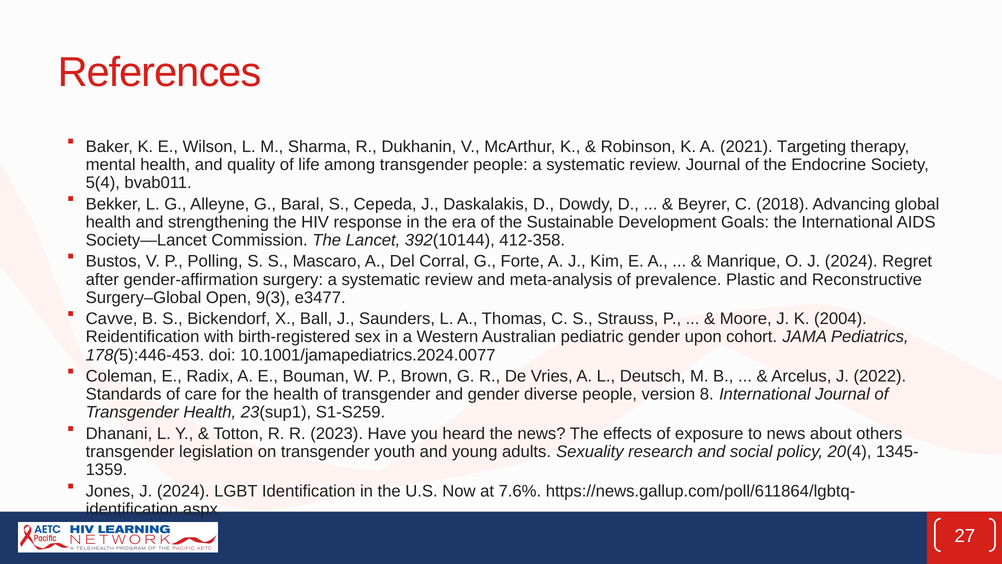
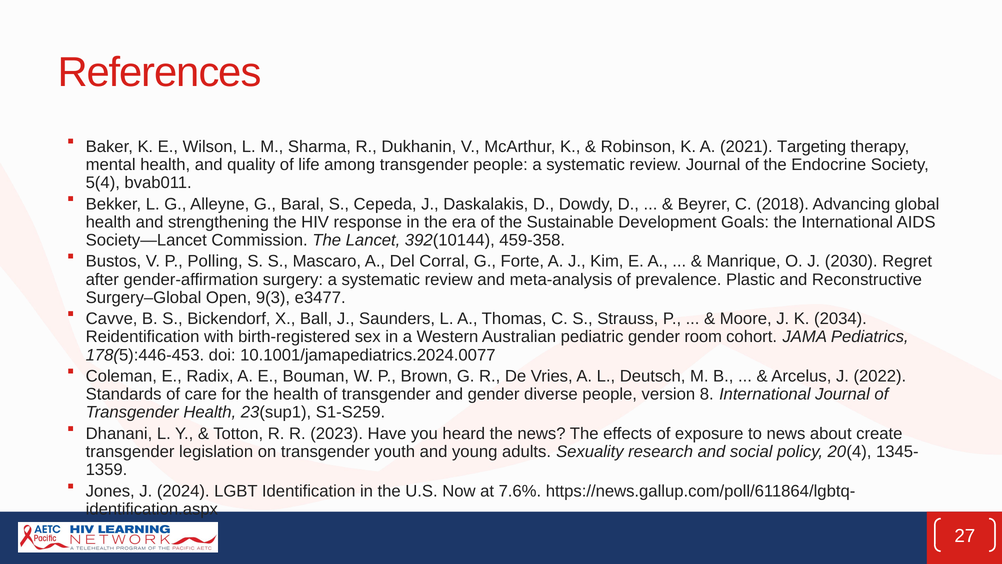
412-358: 412-358 -> 459-358 (532, 240)
O J 2024: 2024 -> 2030 (851, 261)
2004: 2004 -> 2034 (840, 319)
upon: upon -> room (703, 337)
others: others -> create (879, 434)
